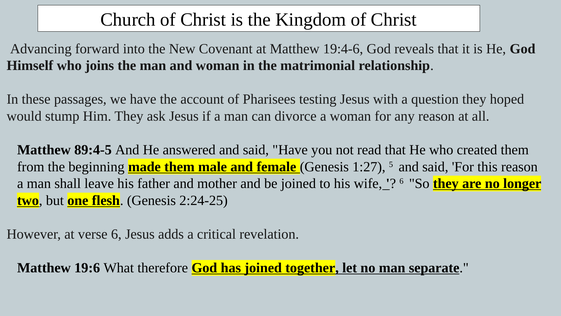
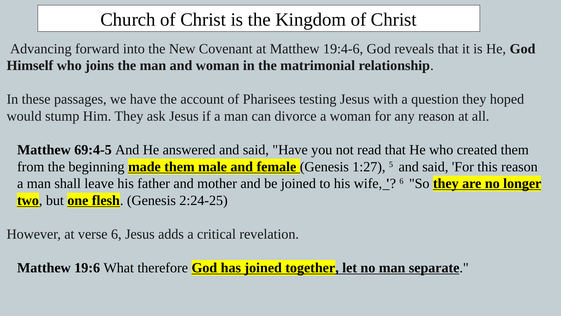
89:4-5: 89:4-5 -> 69:4-5 (93, 150)
